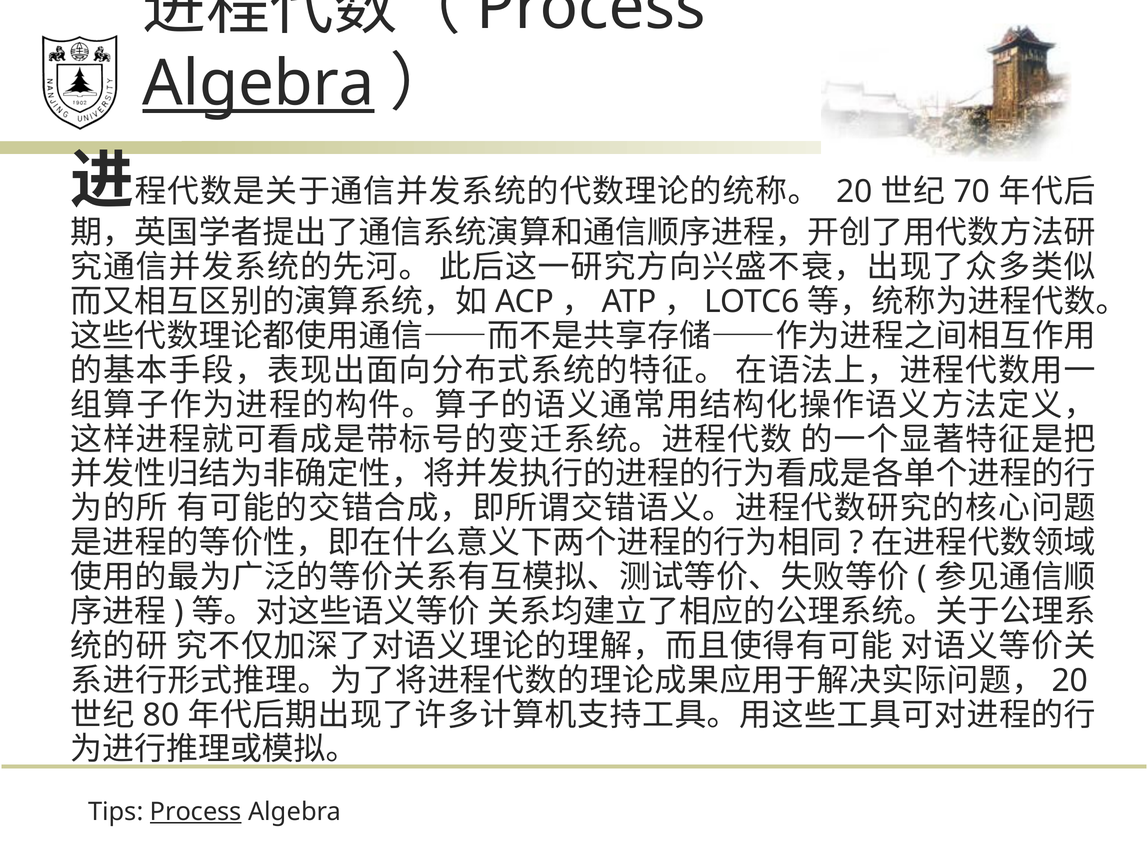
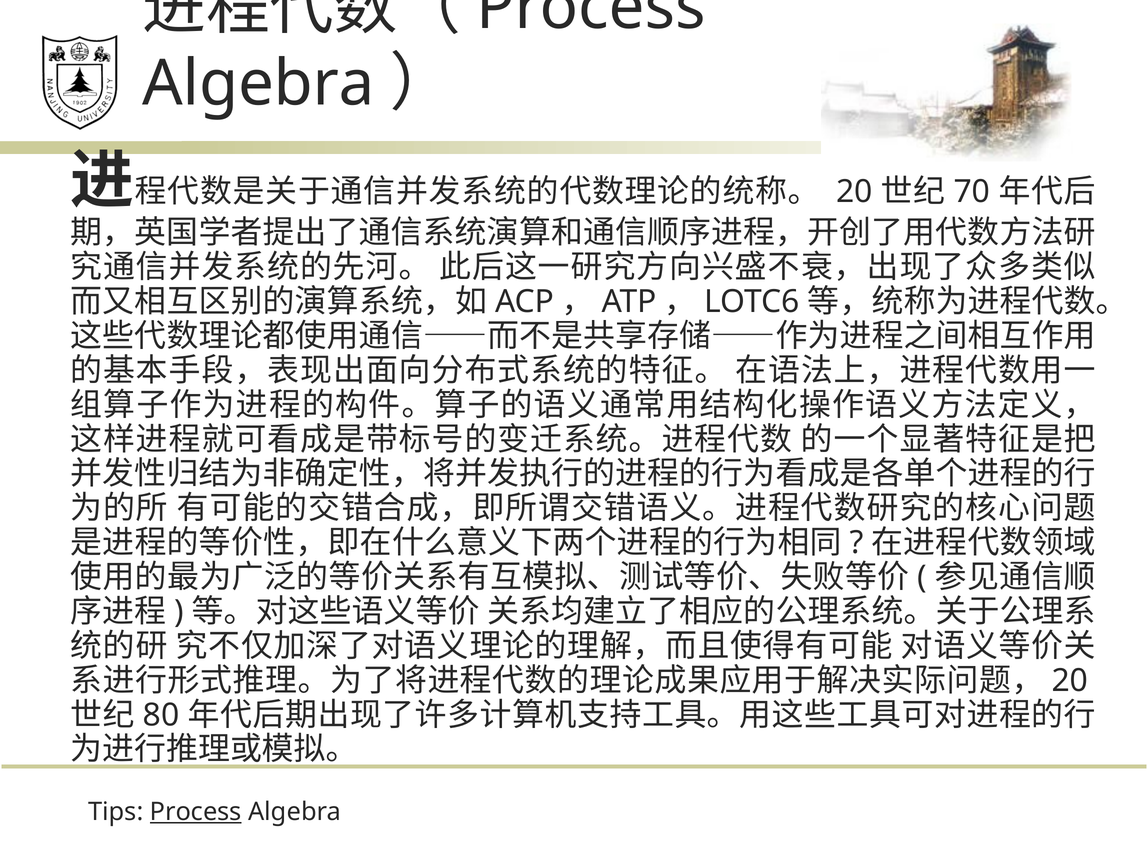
Algebra underline: present -> none (259, 84)
